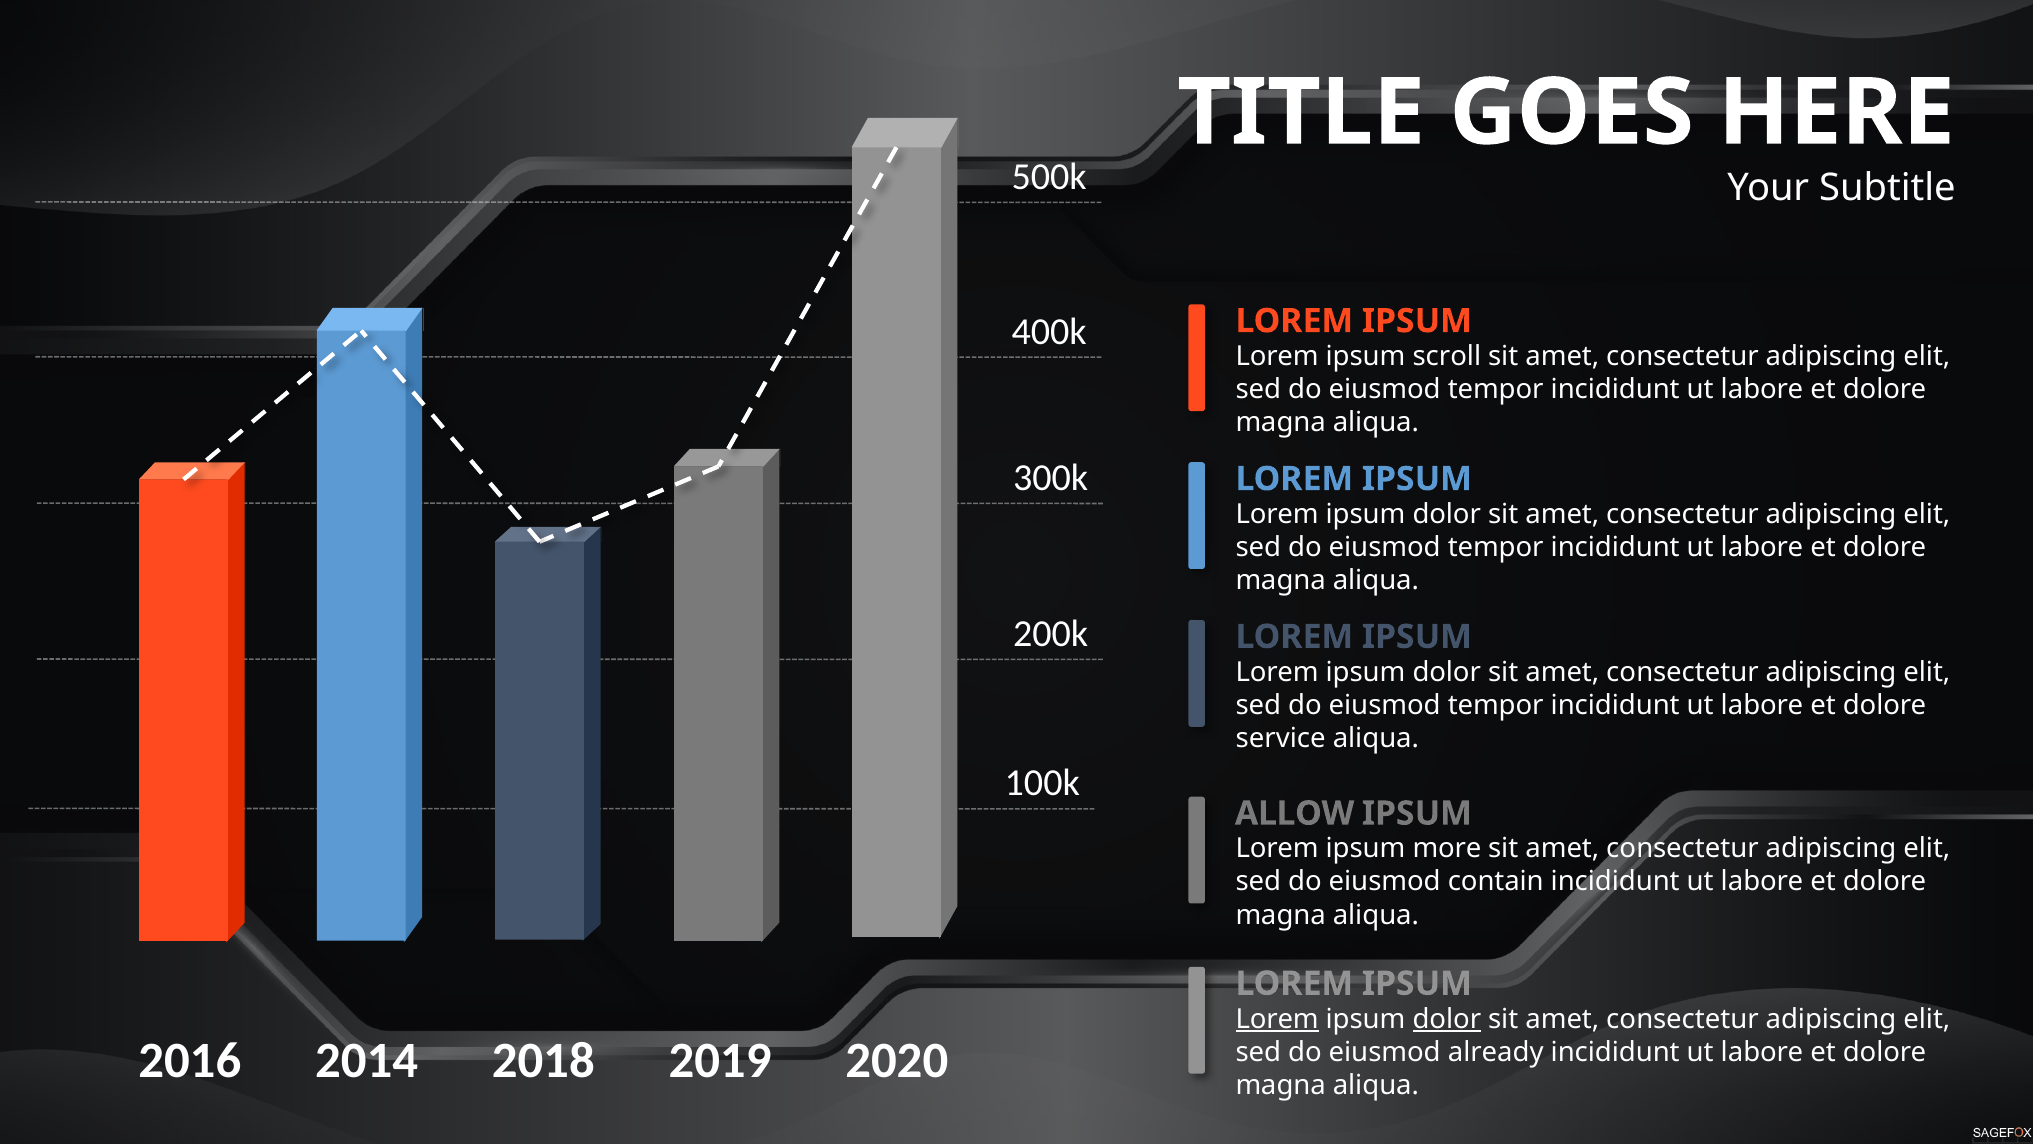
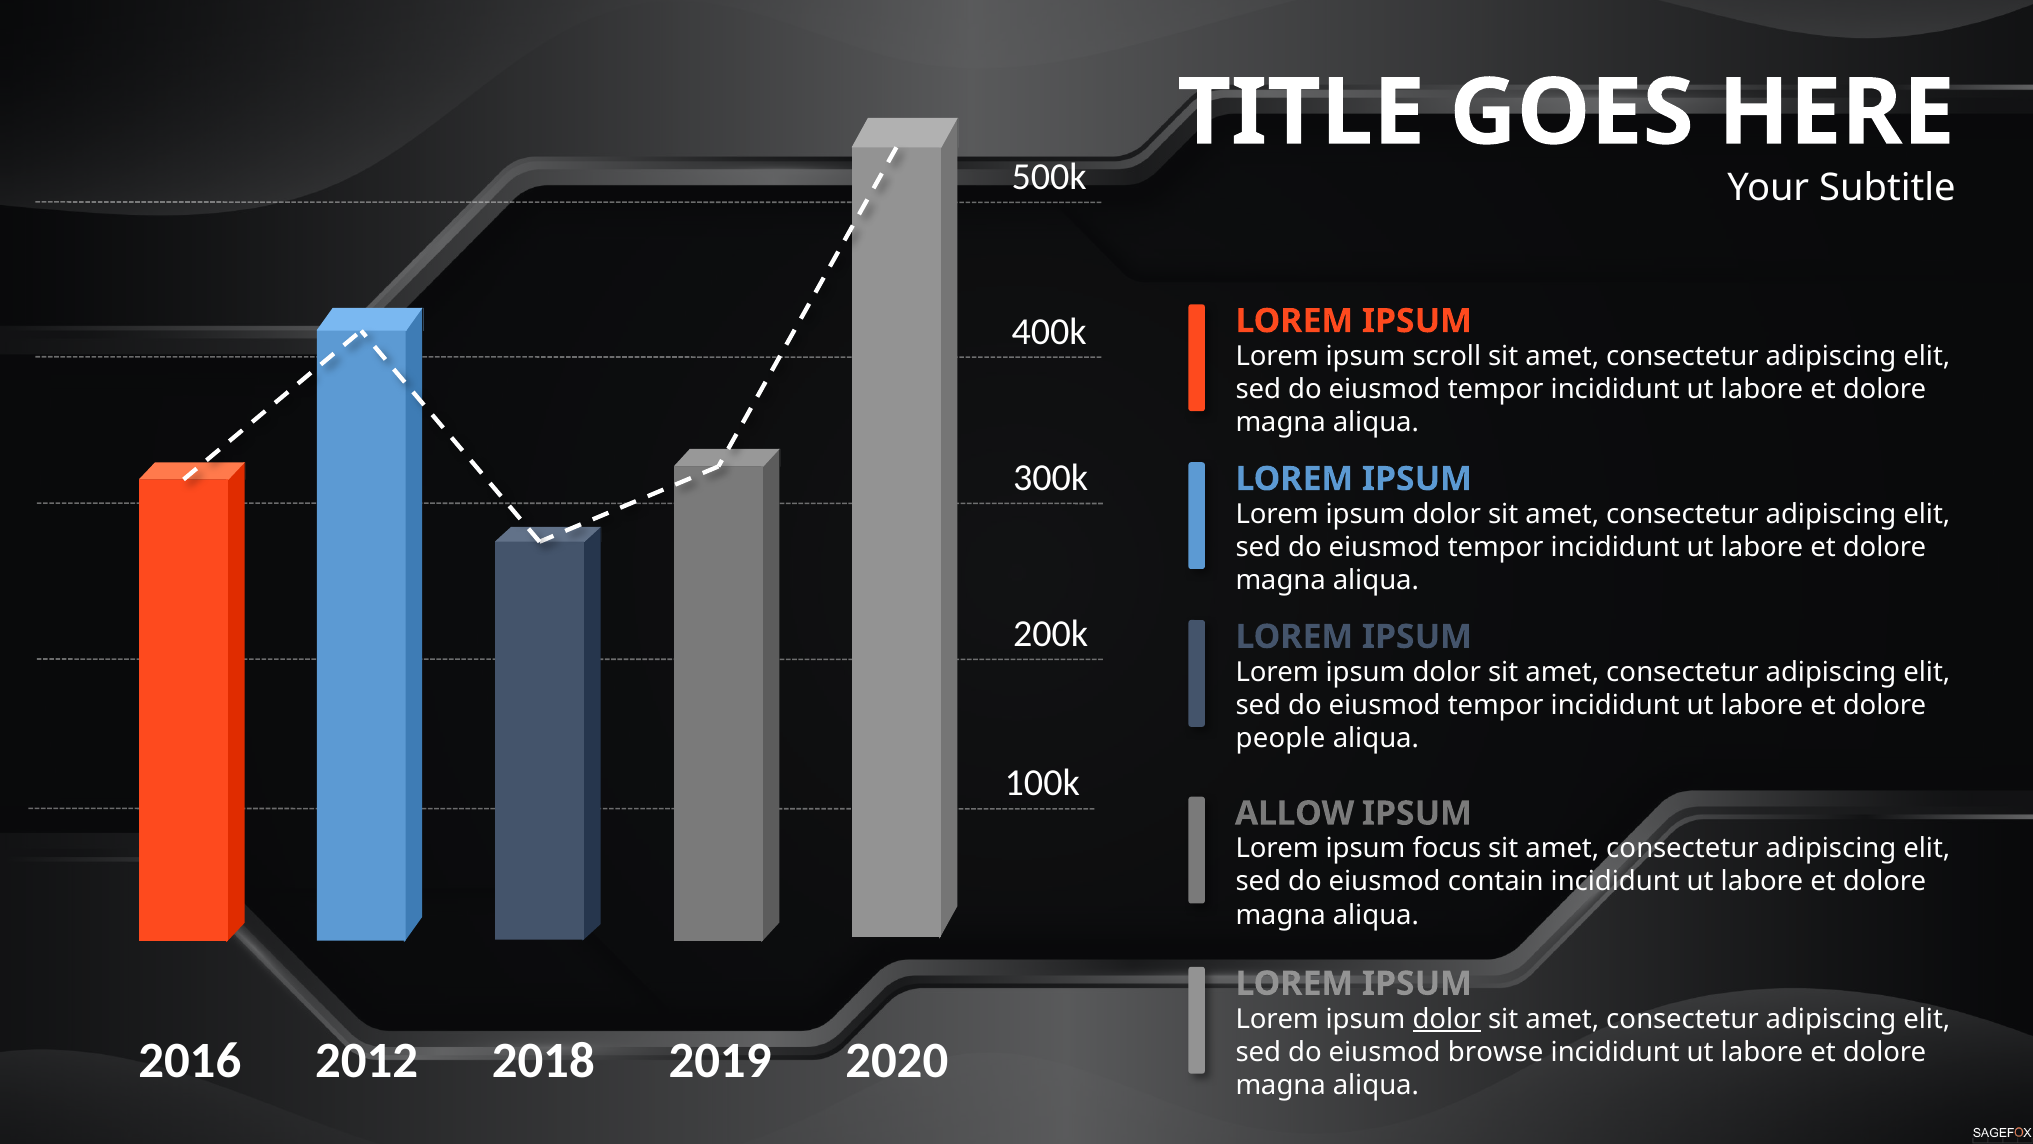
service: service -> people (1281, 738)
more: more -> focus (1447, 848)
Lorem underline: present -> none (1277, 1019)
2014: 2014 -> 2012 (367, 1061)
already: already -> browse (1496, 1052)
